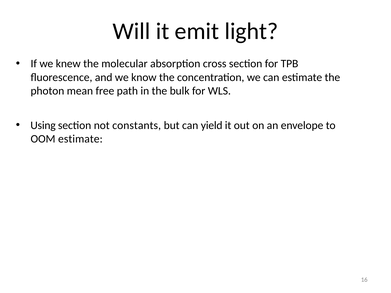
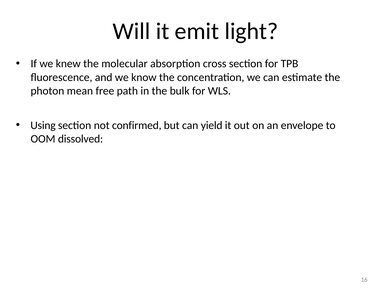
constants: constants -> confirmed (137, 125)
OOM estimate: estimate -> dissolved (81, 139)
